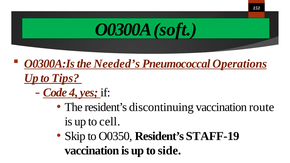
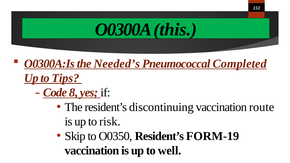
soft: soft -> this (175, 30)
Operations: Operations -> Completed (240, 64)
4: 4 -> 8 (74, 93)
cell: cell -> risk (110, 122)
STAFF-19: STAFF-19 -> FORM-19 (213, 136)
side: side -> well (170, 151)
